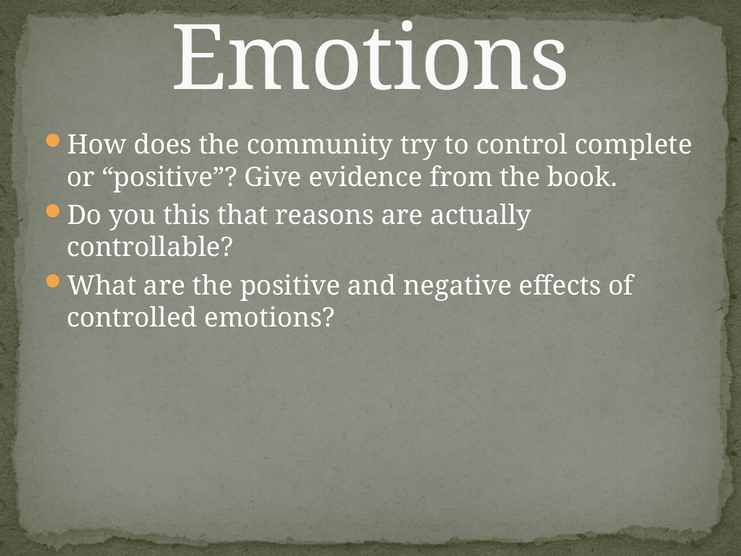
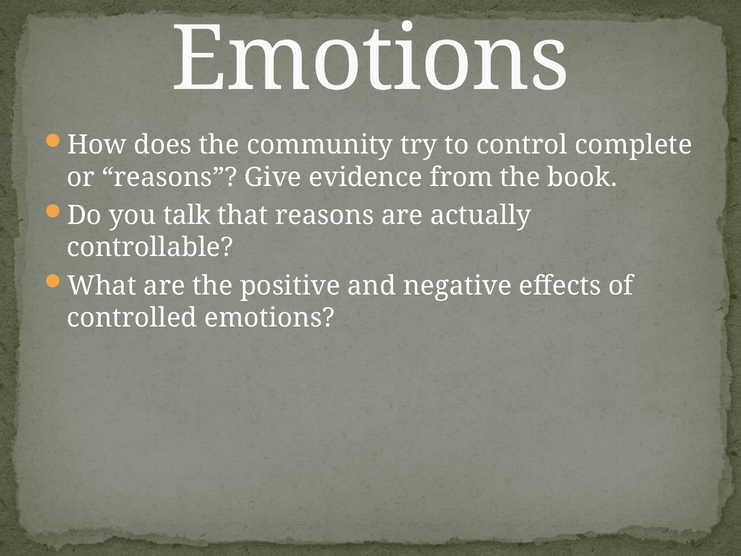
or positive: positive -> reasons (169, 177)
this: this -> talk (187, 215)
